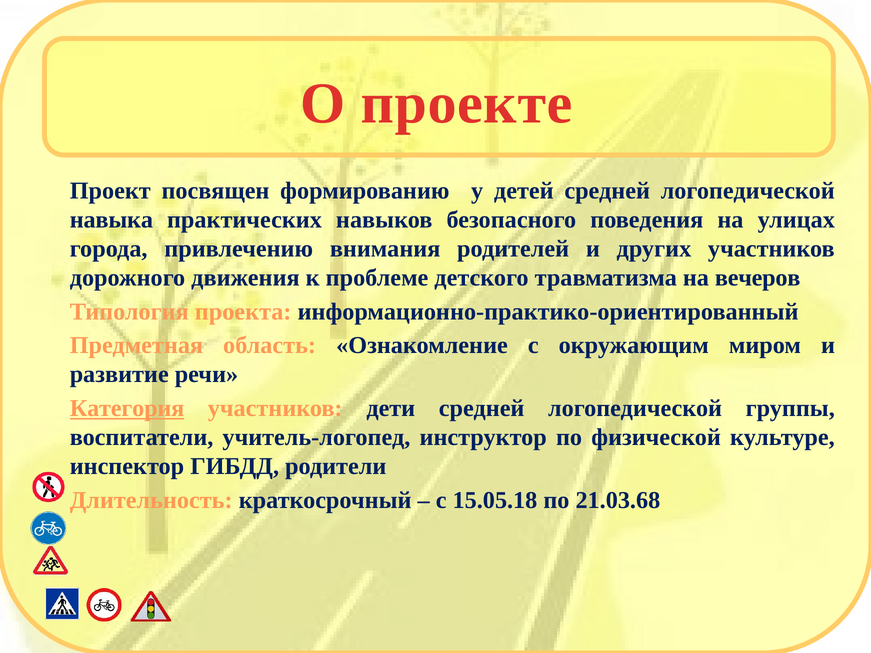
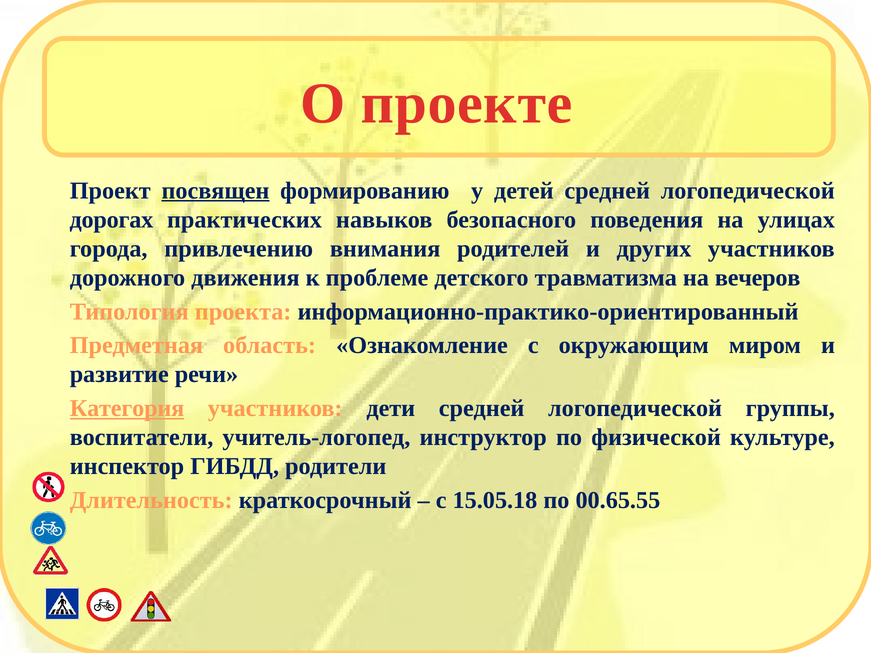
посвящен underline: none -> present (216, 191)
навыка: навыка -> дорогах (111, 220)
21.03.68: 21.03.68 -> 00.65.55 (618, 500)
